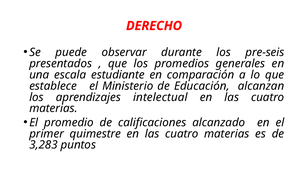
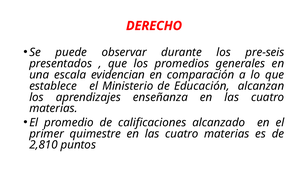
estudiante: estudiante -> evidencian (118, 75)
intelectual: intelectual -> enseñanza (160, 97)
3,283: 3,283 -> 2,810 (43, 145)
